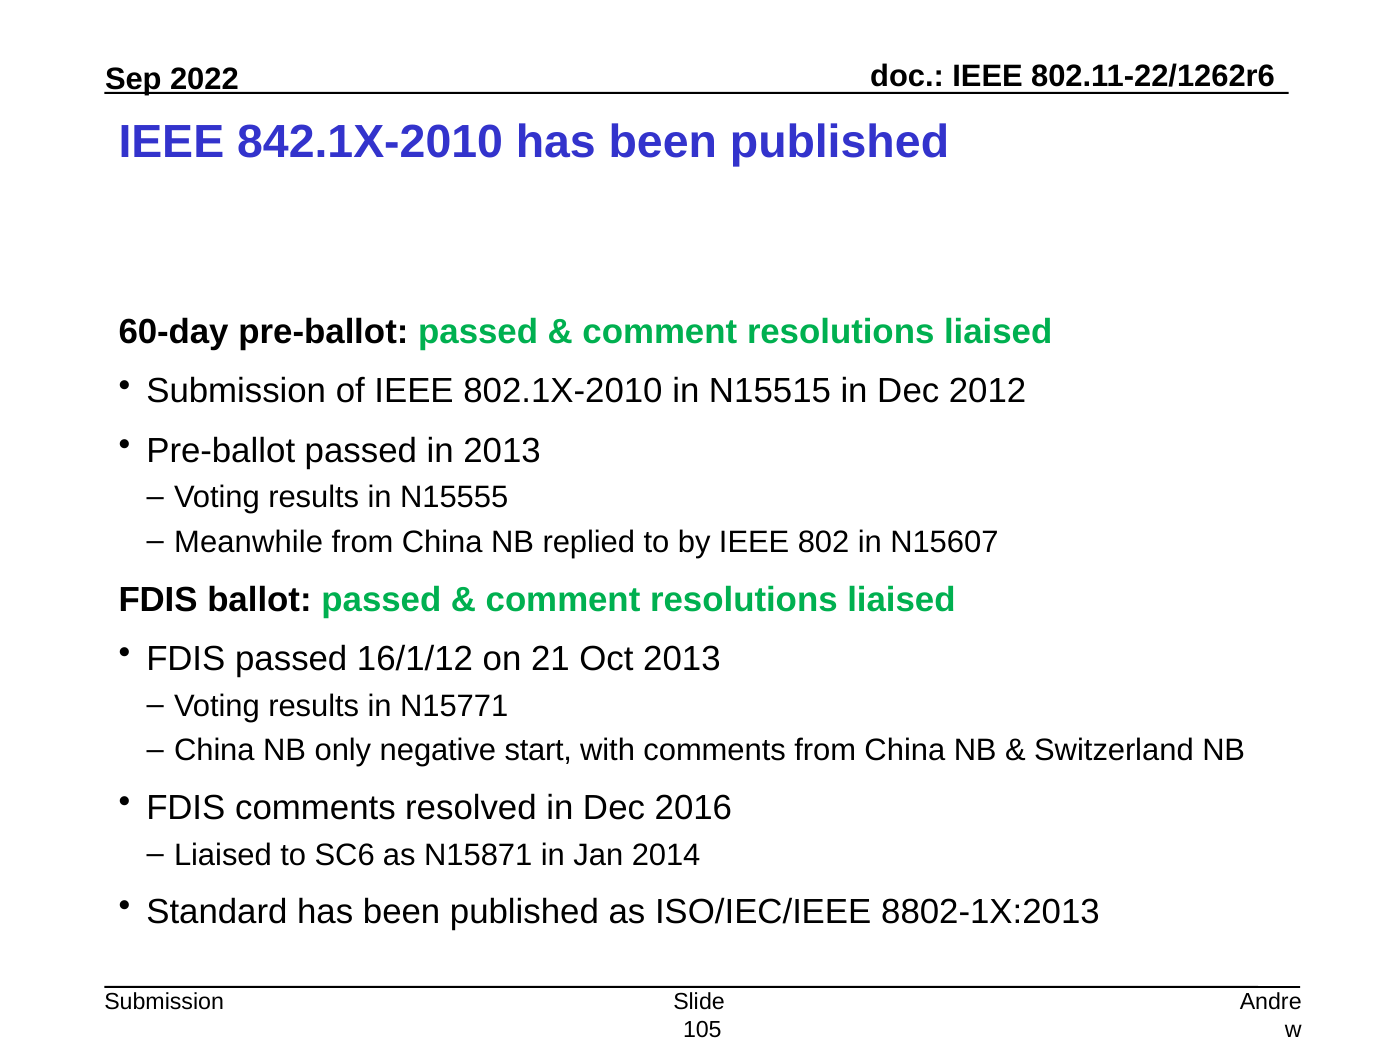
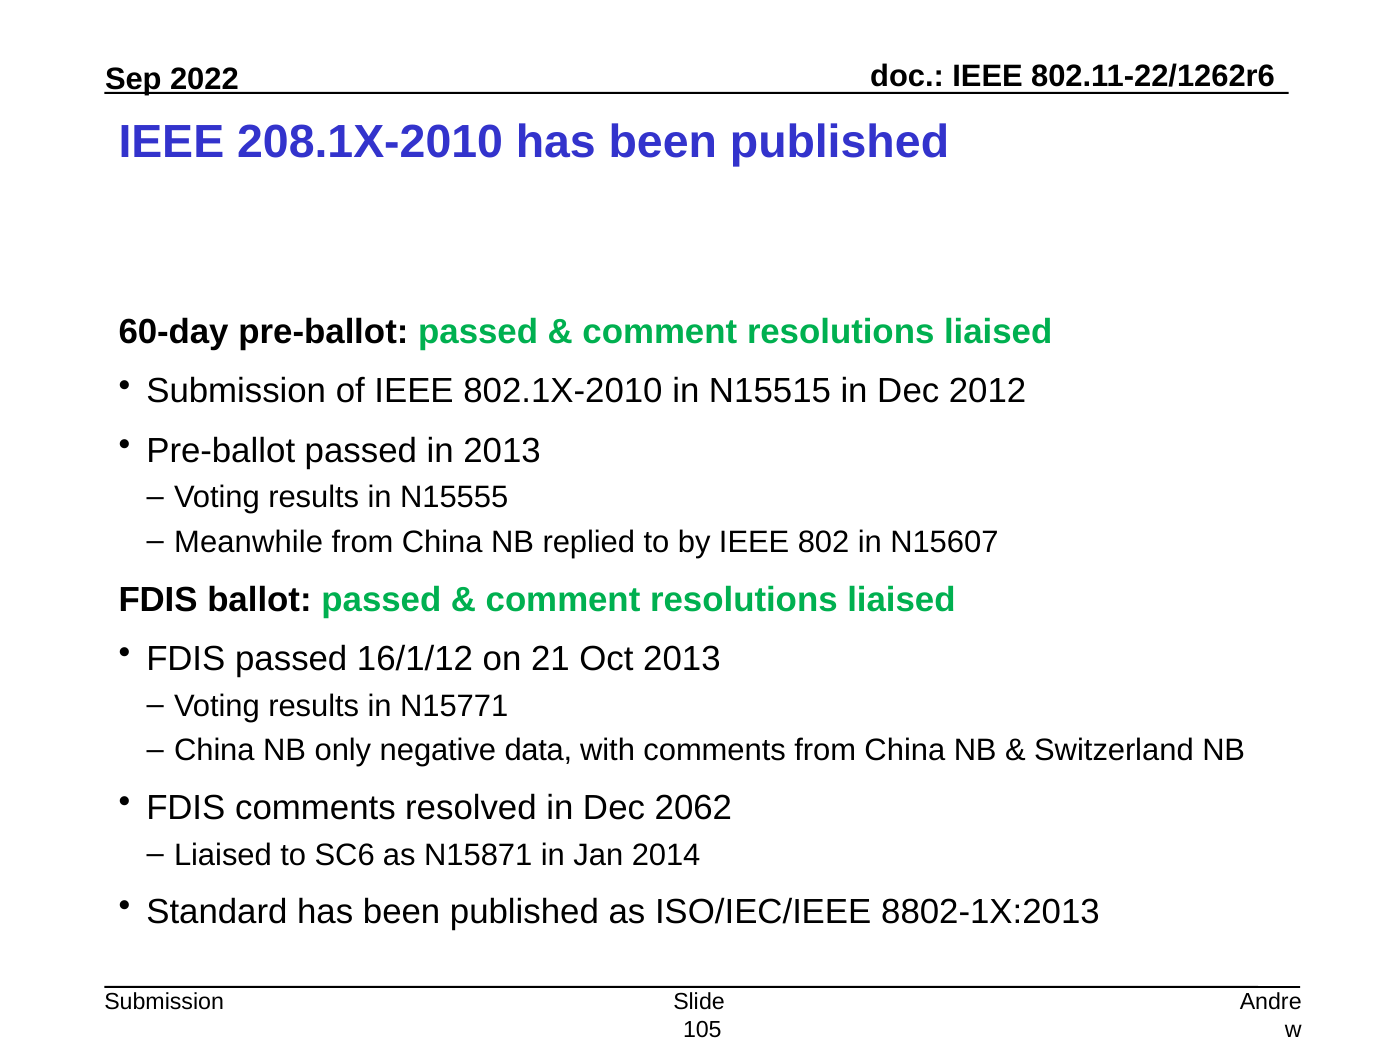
842.1X-2010: 842.1X-2010 -> 208.1X-2010 (370, 143)
start: start -> data (538, 751)
2016: 2016 -> 2062 (693, 808)
